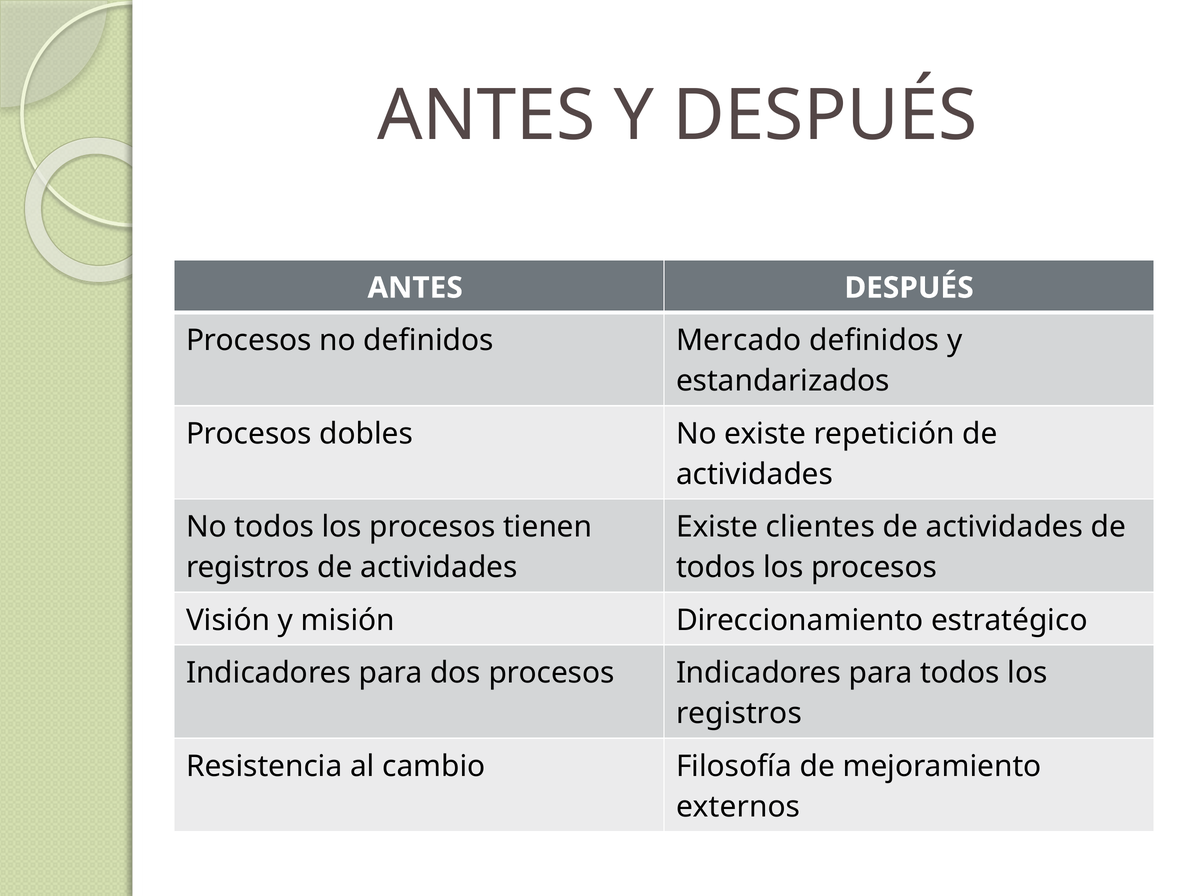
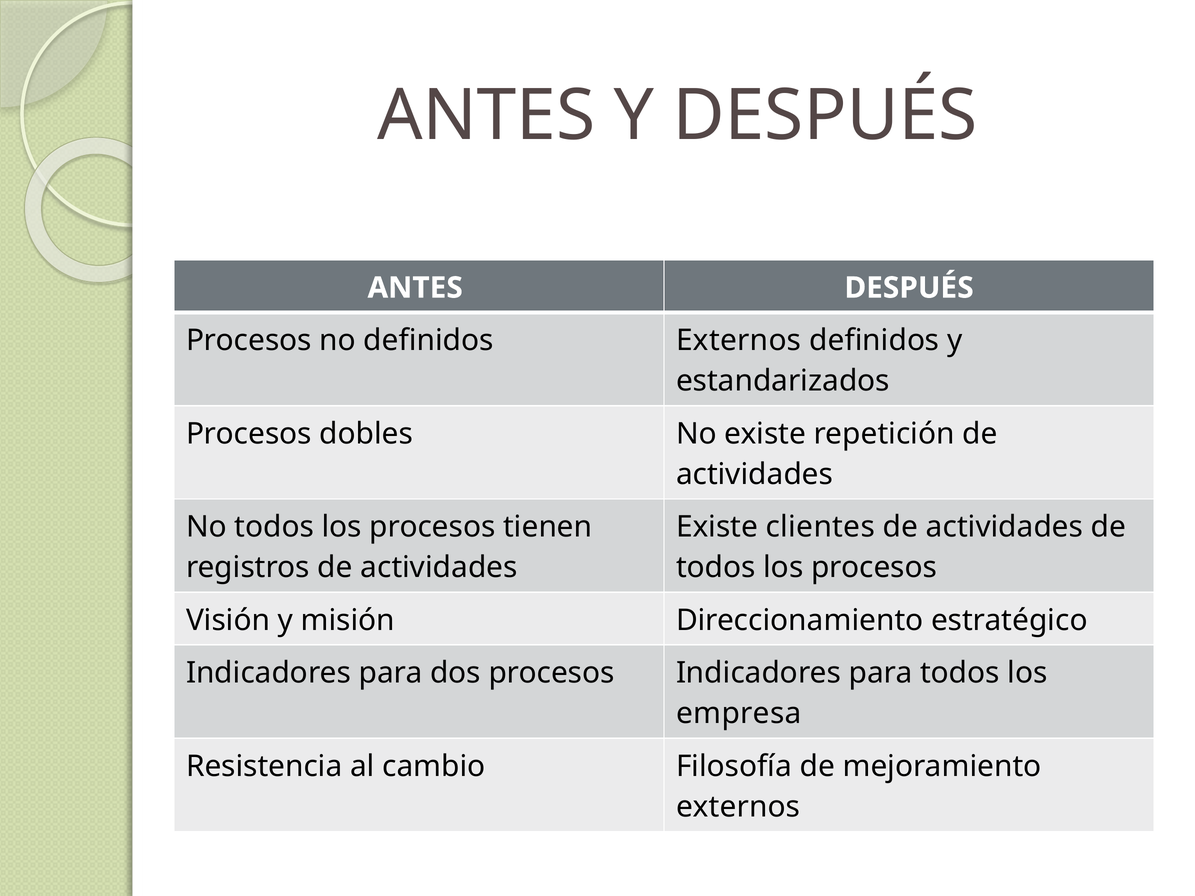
definidos Mercado: Mercado -> Externos (739, 341)
registros: registros -> empresa (739, 714)
